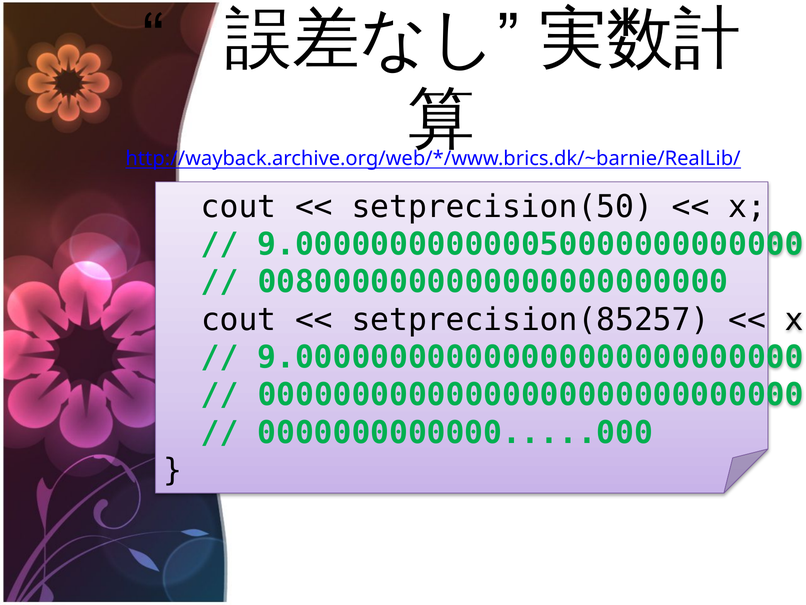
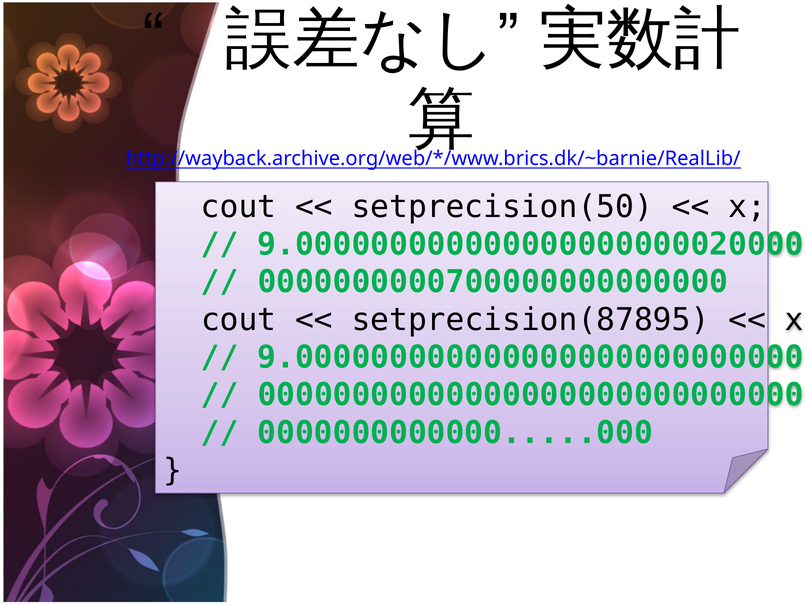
9.000000000000050000000000000: 9.000000000000050000000000000 -> 9.000000000000000000000020000 (530, 244)
0080000000000000000000000: 0080000000000000000000000 -> 0000000000700000000000000 (493, 282)
setprecision(85257: setprecision(85257 -> setprecision(87895 (531, 320)
